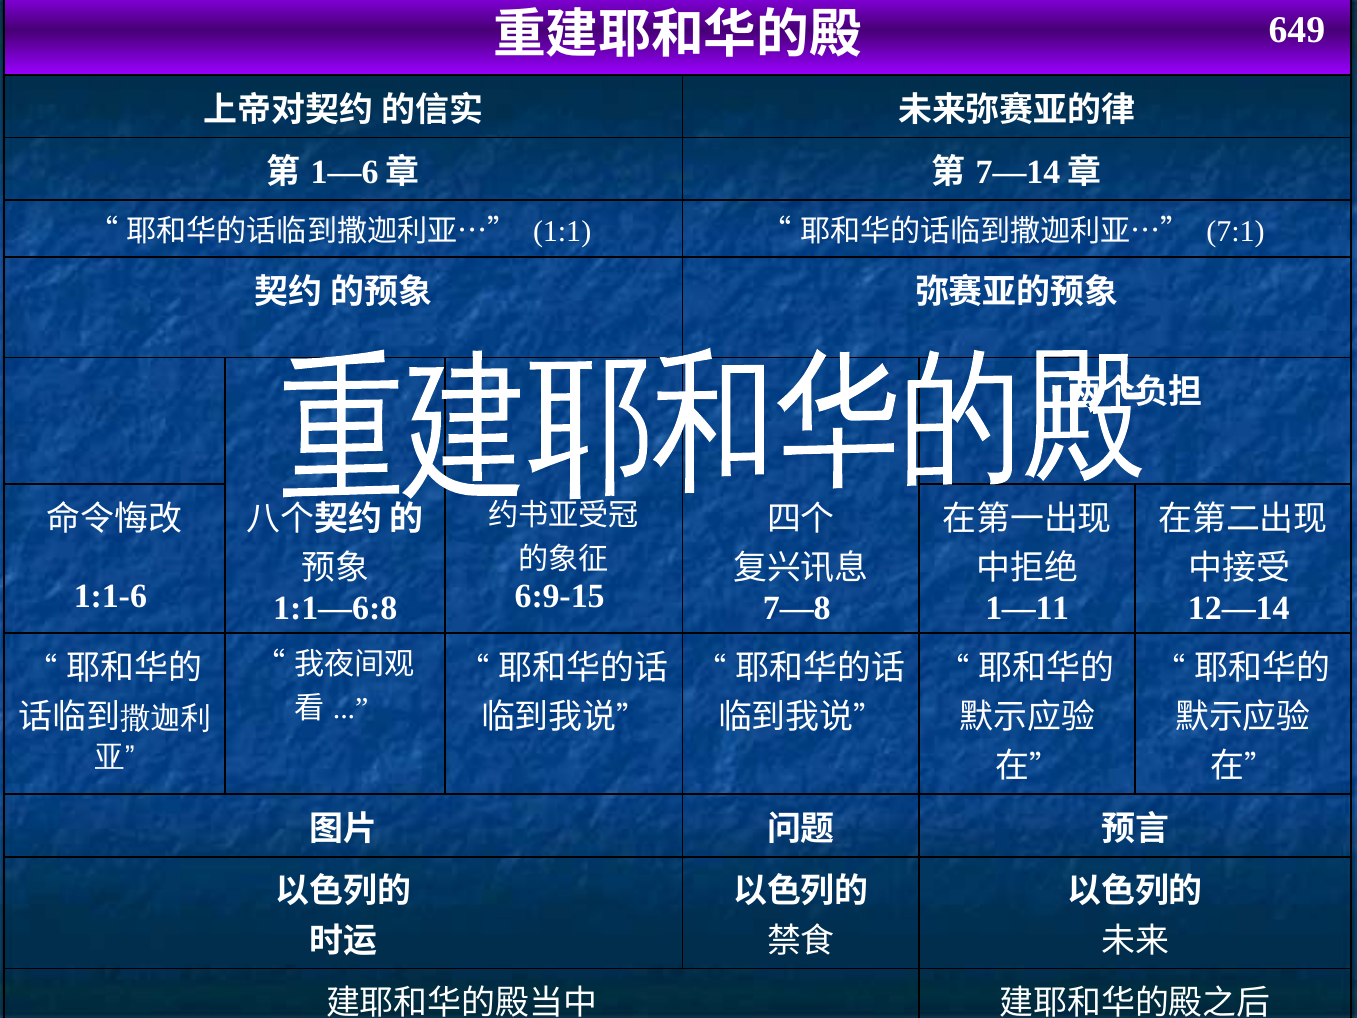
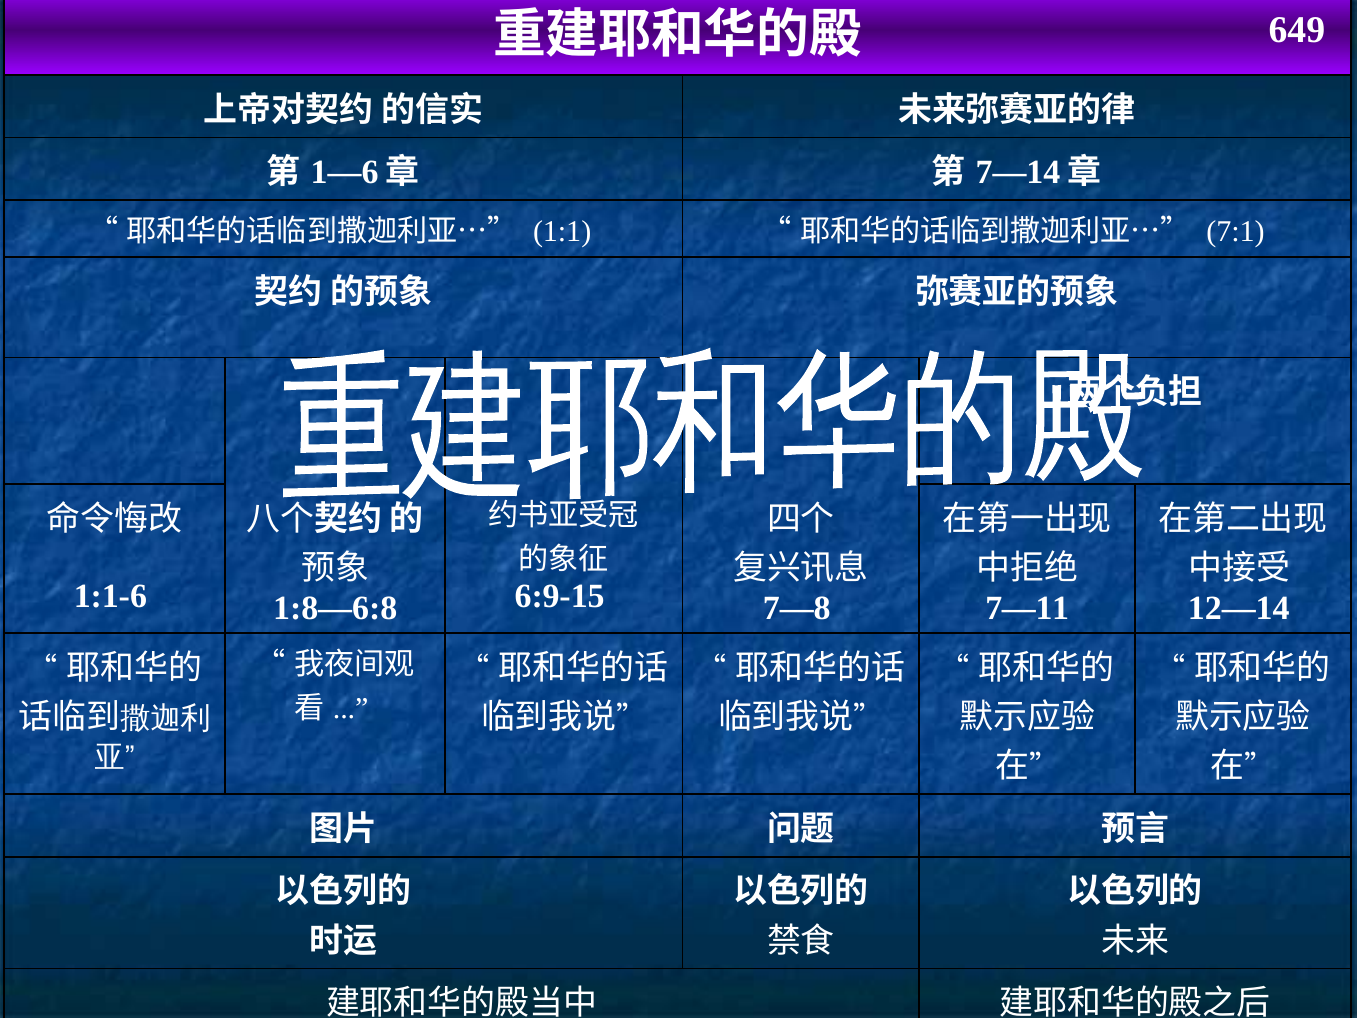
1:1—6:8: 1:1—6:8 -> 1:8—6:8 (335, 608)
1—11: 1—11 -> 7—11 (1027, 608)
